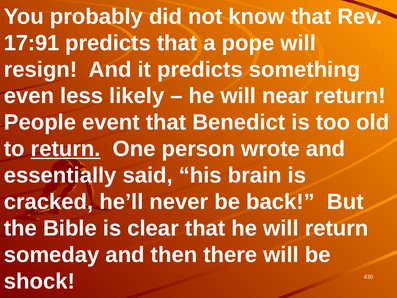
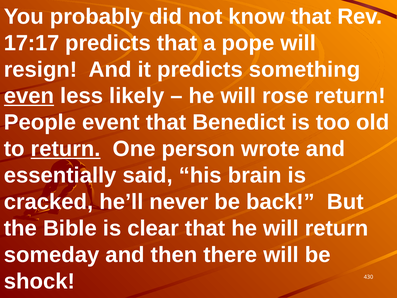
17:91: 17:91 -> 17:17 (32, 43)
even underline: none -> present (29, 96)
near: near -> rose (285, 96)
